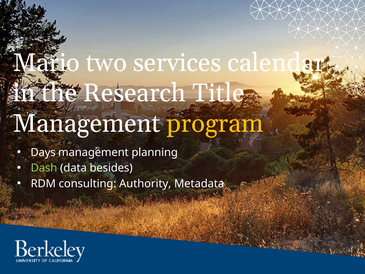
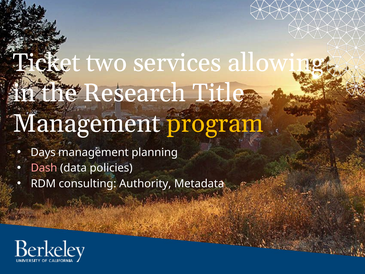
Mario: Mario -> Ticket (46, 63)
calendar: calendar -> allowing (276, 63)
Dash colour: light green -> pink (44, 168)
besides: besides -> policies (111, 168)
